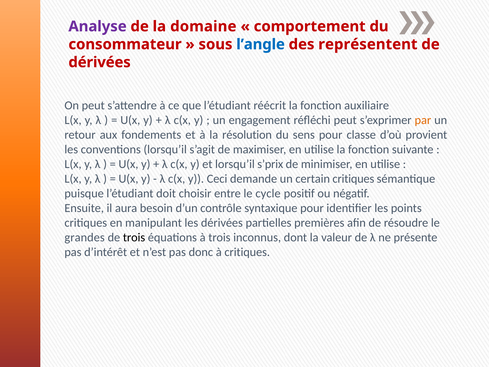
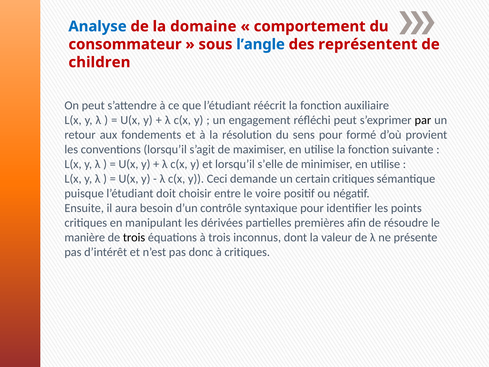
Analyse colour: purple -> blue (98, 26)
dérivées: dérivées -> children (99, 62)
par colour: orange -> black (423, 120)
classe: classe -> formé (361, 135)
s’prix: s’prix -> s’elle (270, 164)
cycle: cycle -> voire (268, 193)
grandes: grandes -> manière (85, 237)
